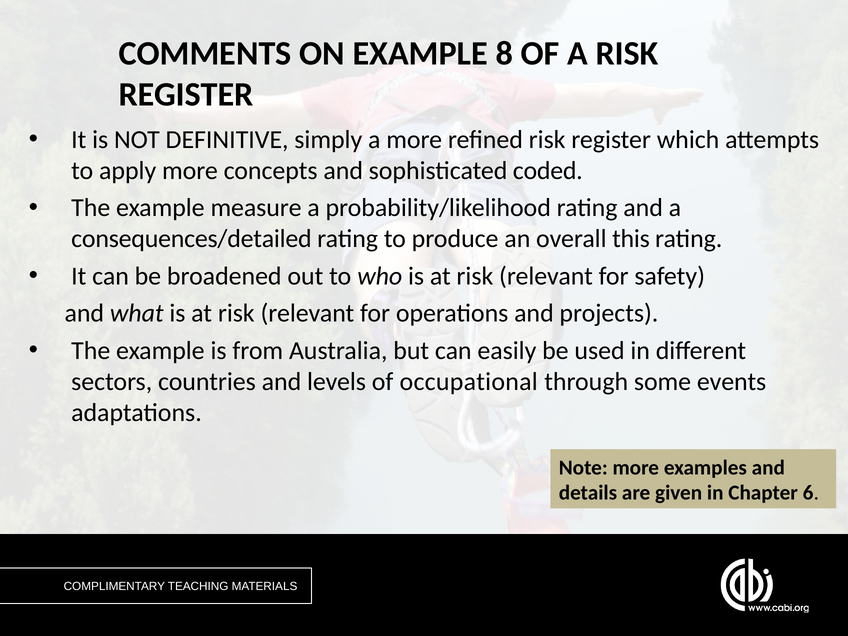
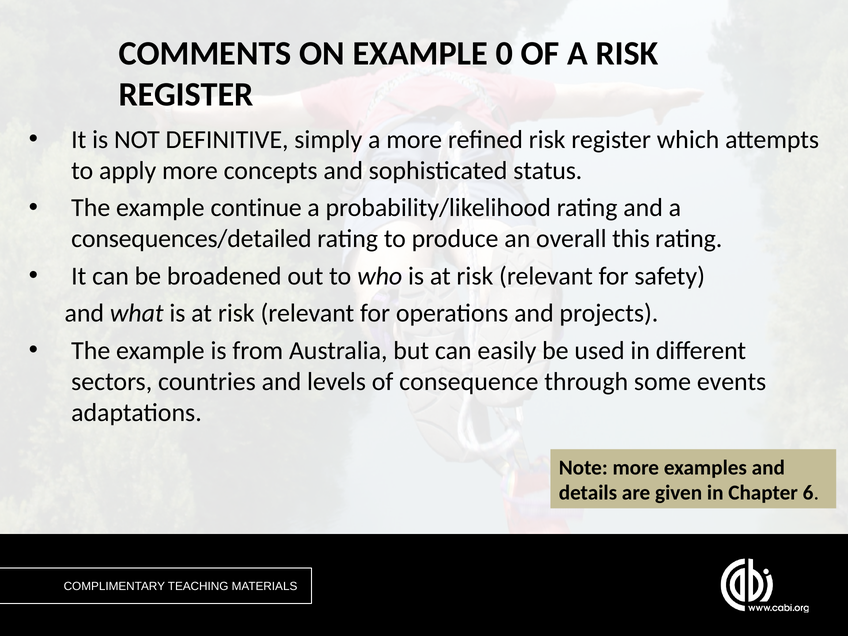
8: 8 -> 0 (504, 54)
coded: coded -> status (548, 171)
measure: measure -> continue (256, 208)
occupational: occupational -> consequence (469, 382)
